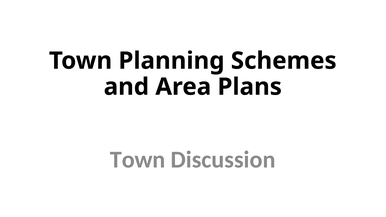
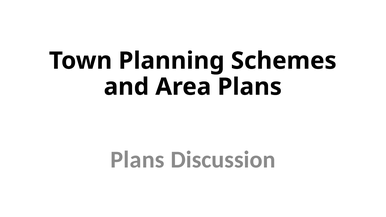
Town: Town -> Plans (137, 160)
